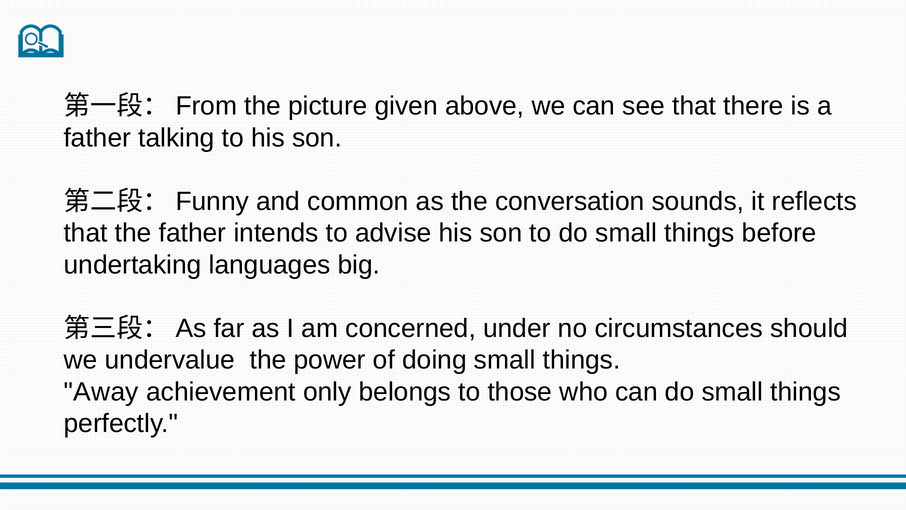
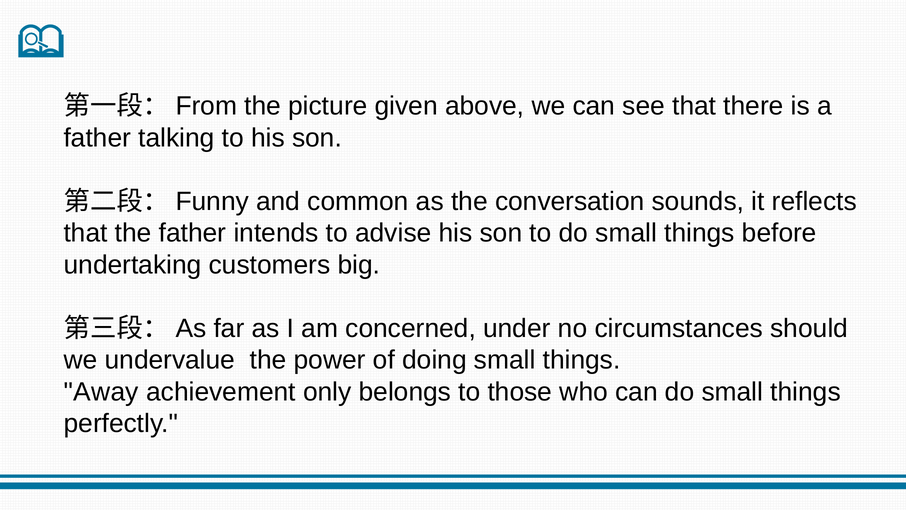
languages: languages -> customers (270, 265)
